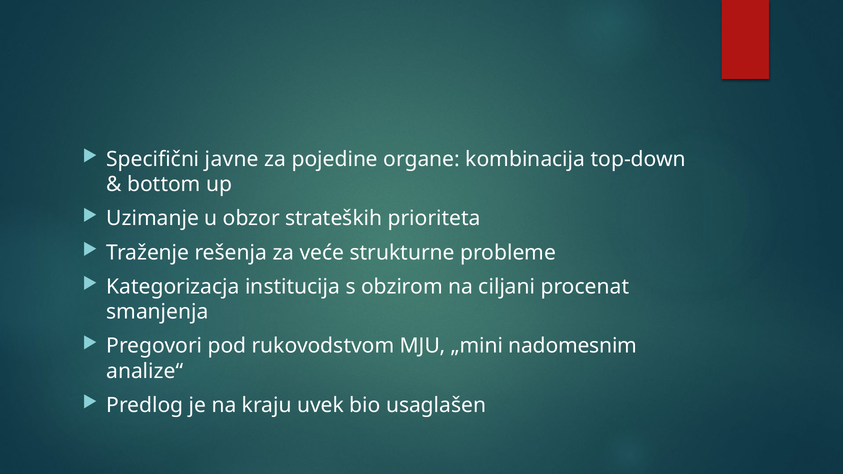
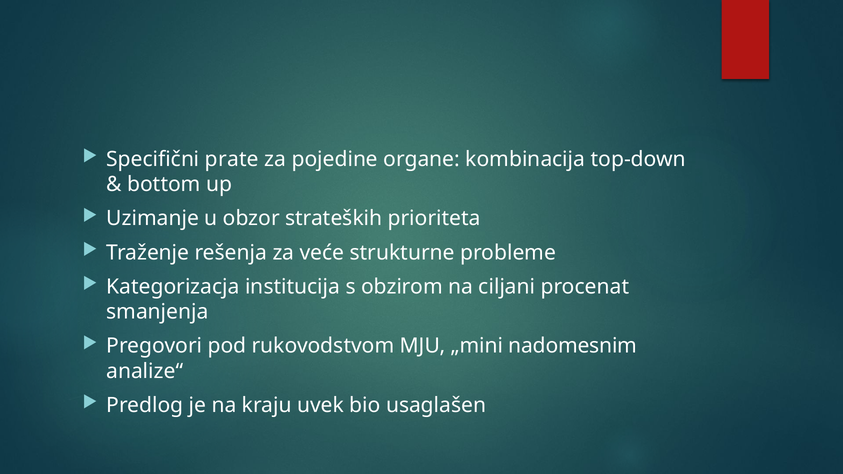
javne: javne -> prate (232, 159)
